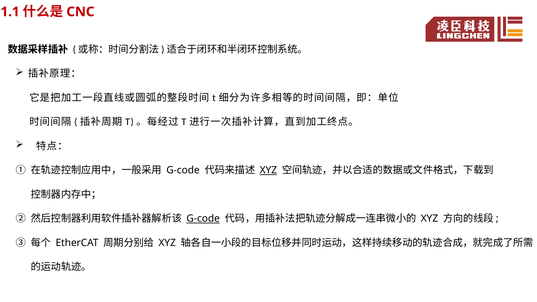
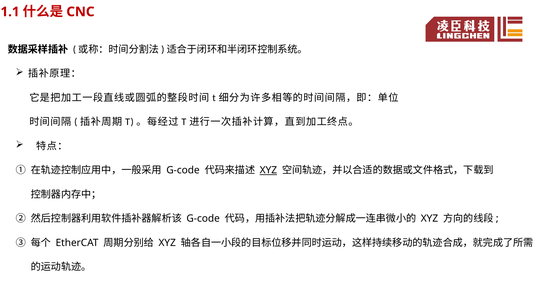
G-code underline: present -> none (203, 219)
